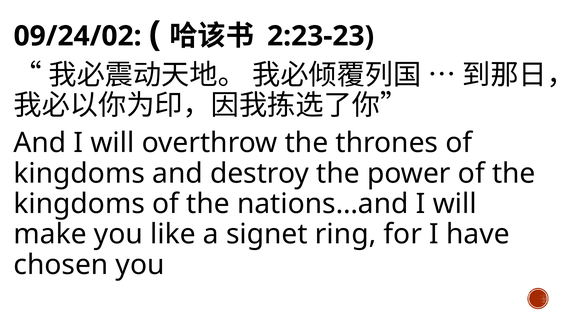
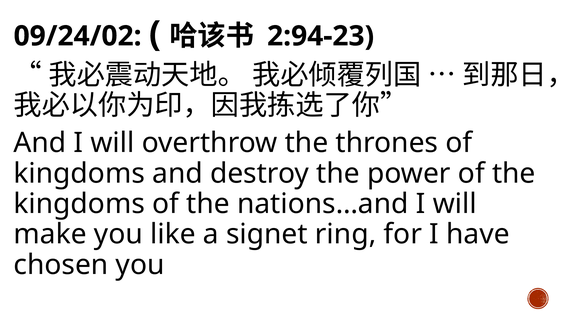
2:23-23: 2:23-23 -> 2:94-23 (321, 36)
